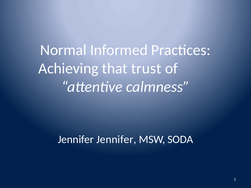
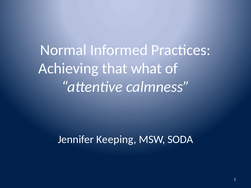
trust: trust -> what (146, 68)
Jennifer Jennifer: Jennifer -> Keeping (116, 140)
